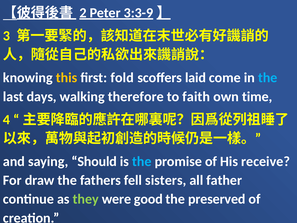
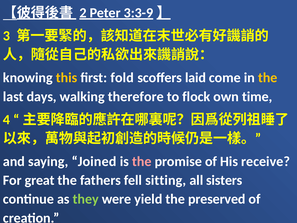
the colour: light blue -> yellow (268, 78)
faith: faith -> flock (196, 96)
Should: Should -> Joined (94, 161)
the colour: light blue -> pink (142, 161)
draw: draw -> great (40, 180)
sisters: sisters -> sitting (166, 180)
father: father -> sisters (224, 180)
good: good -> yield (148, 199)
